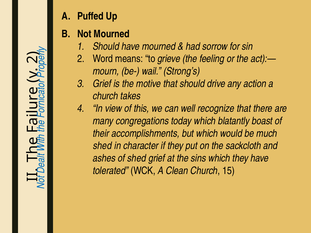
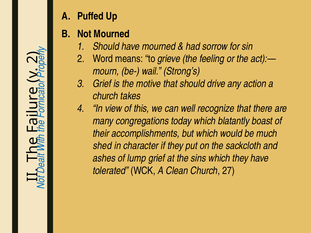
of shed: shed -> lump (137, 158)
15: 15 -> 27 (229, 171)
